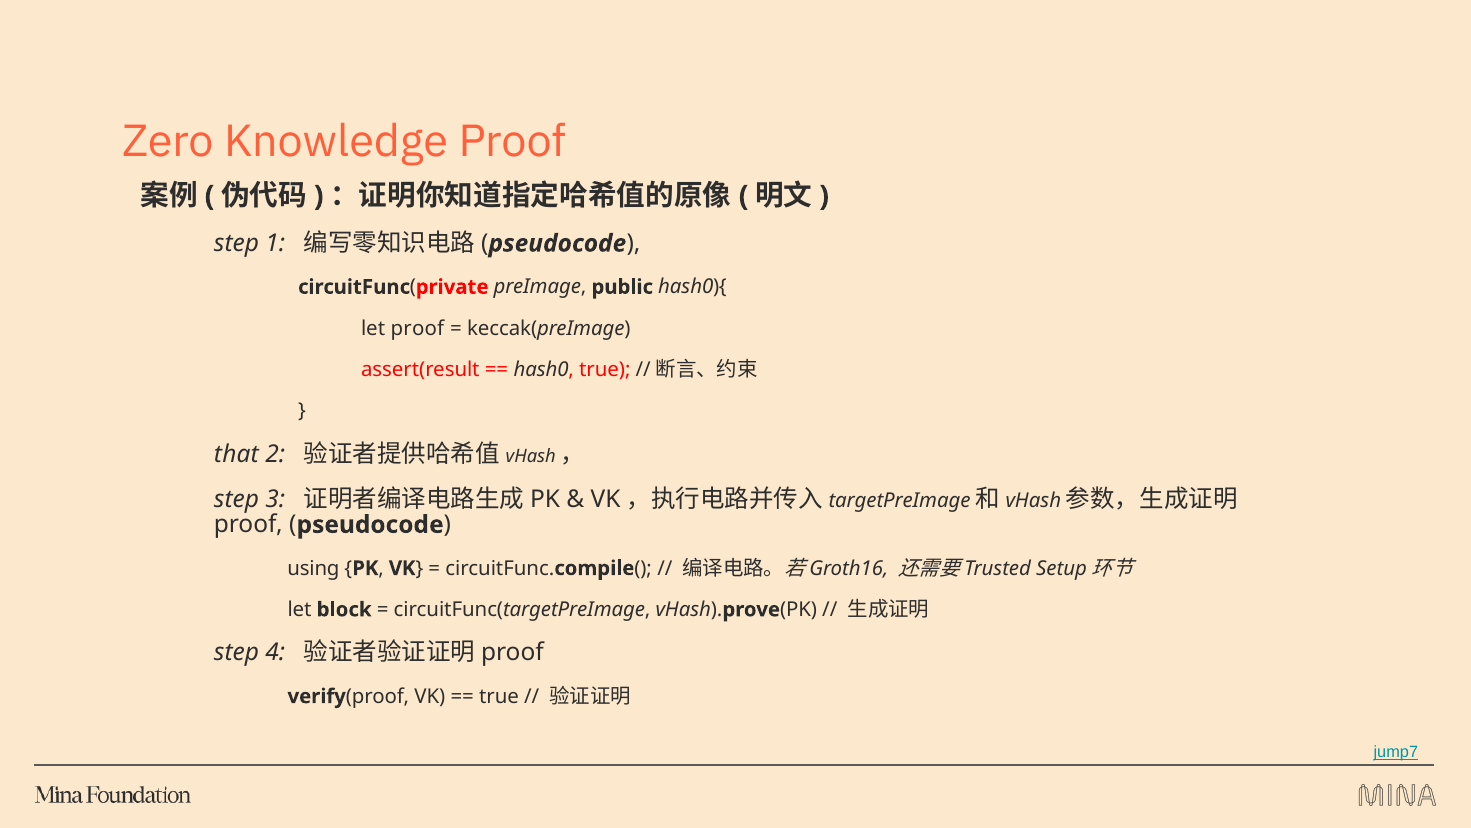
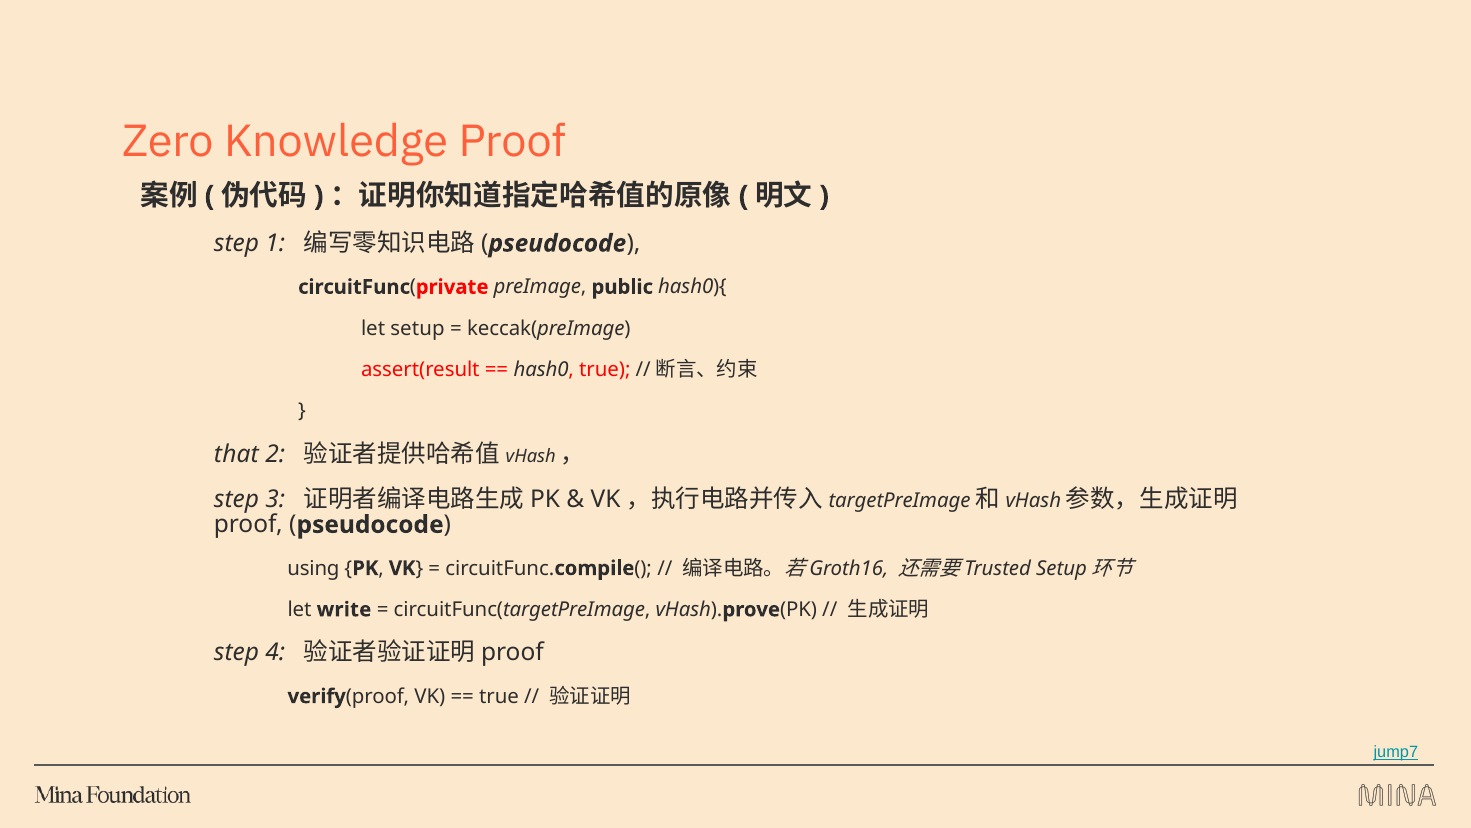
let proof: proof -> setup (417, 328)
block: block -> write (344, 609)
